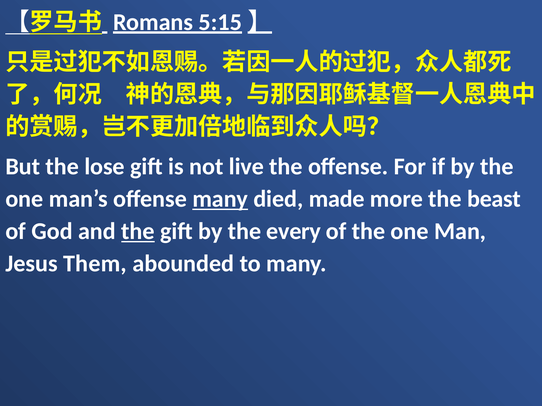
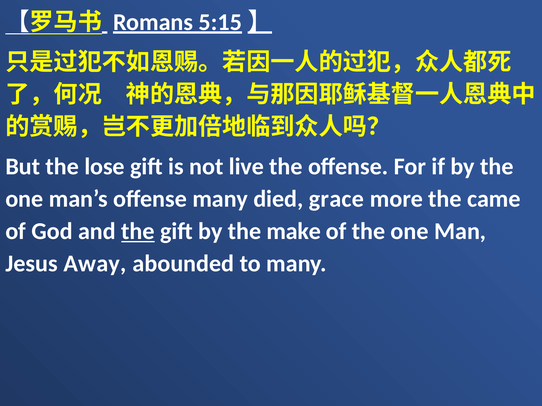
many underline: present -> none (220, 199)
made: made -> grace (336, 199)
beast: beast -> came (494, 199)
every: every -> make (294, 232)
Them: Them -> Away (95, 264)
